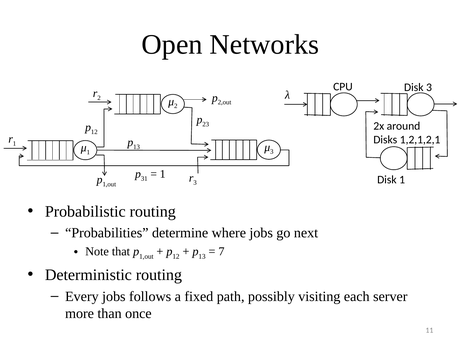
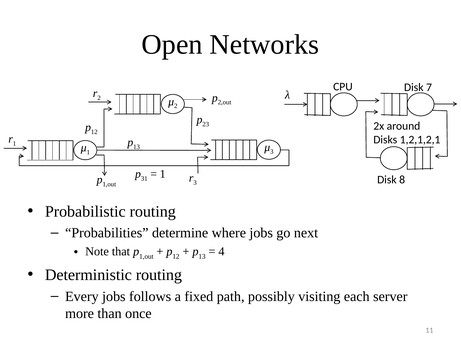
Disk 3: 3 -> 7 (429, 87)
Disk 1: 1 -> 8 (402, 180)
7: 7 -> 4 (221, 251)
